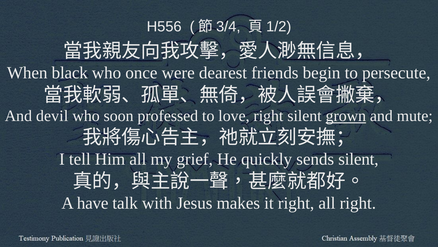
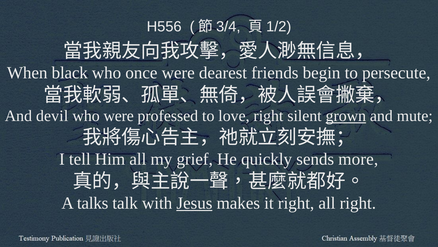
who soon: soon -> were (119, 116)
sends silent: silent -> more (358, 159)
have: have -> talks (93, 203)
Jesus underline: none -> present (194, 203)
